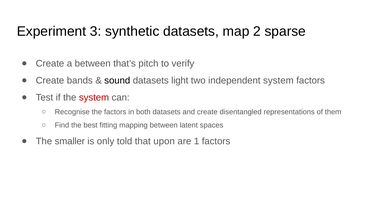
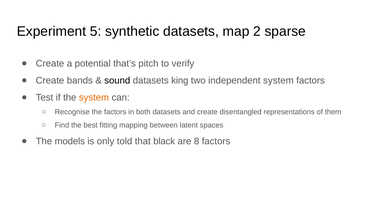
3: 3 -> 5 (96, 31)
a between: between -> potential (93, 64)
light: light -> king (180, 81)
system colour: red -> orange (94, 98)
smaller: smaller -> models (70, 142)
upon: upon -> black (164, 142)
1: 1 -> 8 (197, 142)
